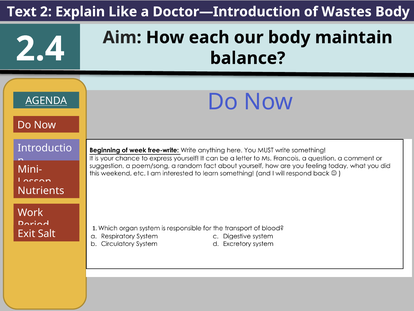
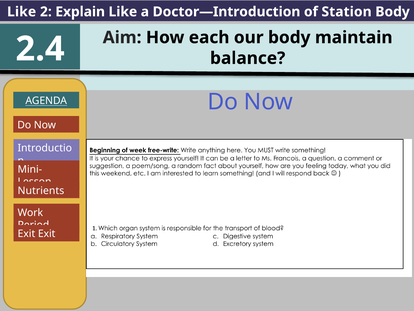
Text: Text -> Like (22, 12)
Wastes: Wastes -> Station (347, 12)
Exit Salt: Salt -> Exit (47, 233)
